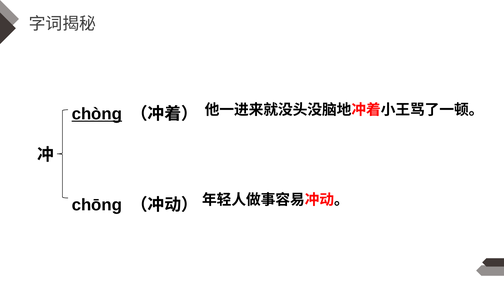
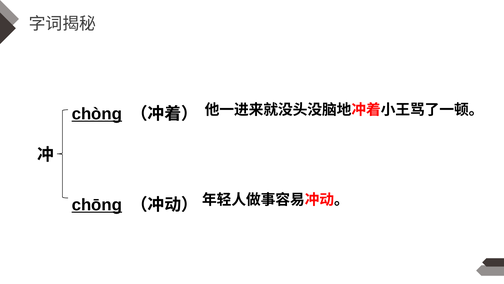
chōng underline: none -> present (97, 205)
